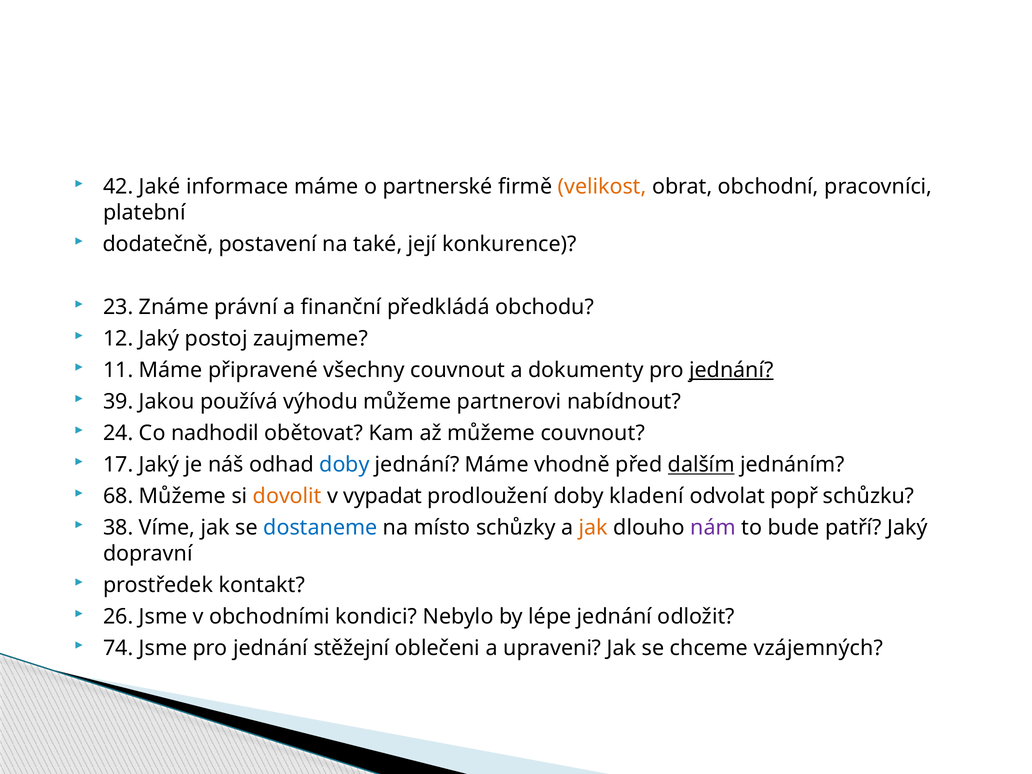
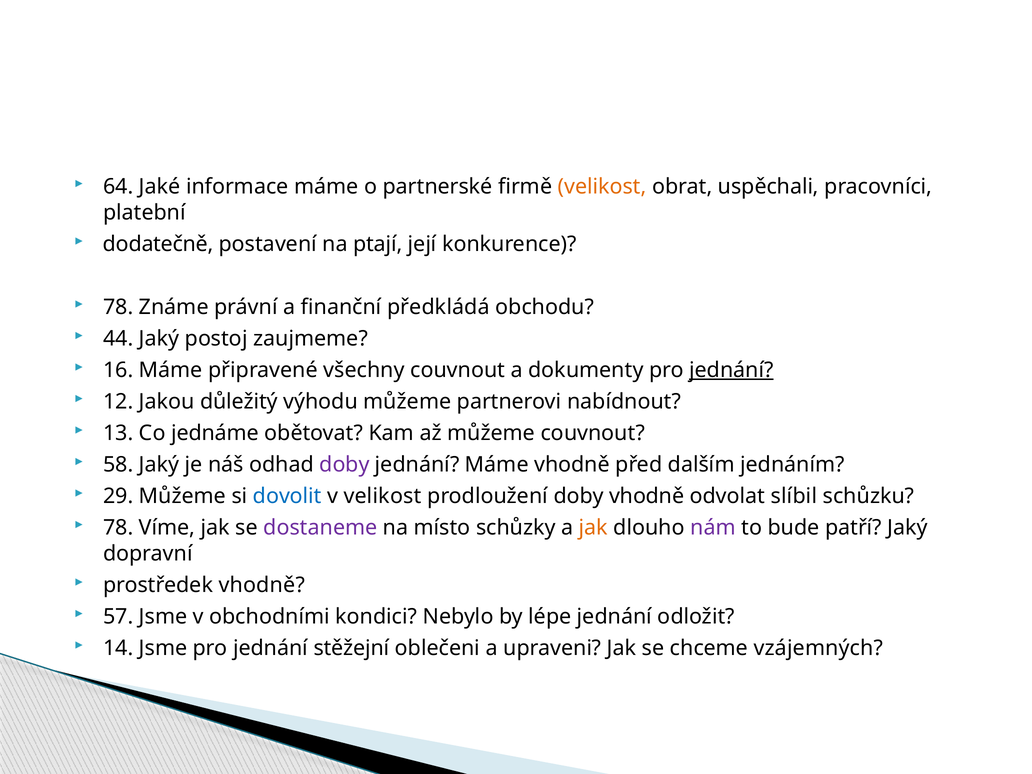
42: 42 -> 64 (118, 187)
obchodní: obchodní -> uspěchali (768, 187)
také: také -> ptají (378, 244)
23: 23 -> 78 (118, 307)
12: 12 -> 44 (118, 339)
11: 11 -> 16 (118, 370)
39: 39 -> 12 (118, 402)
používá: používá -> důležitý (239, 402)
24: 24 -> 13 (118, 433)
nadhodil: nadhodil -> jednáme (215, 433)
17: 17 -> 58 (118, 465)
doby colour: blue -> purple (345, 465)
dalším underline: present -> none (701, 465)
68: 68 -> 29 (118, 496)
dovolit colour: orange -> blue (287, 496)
v vypadat: vypadat -> velikost (383, 496)
doby kladení: kladení -> vhodně (647, 496)
popř: popř -> slíbil (794, 496)
38: 38 -> 78 (118, 528)
dostaneme colour: blue -> purple (320, 528)
prostředek kontakt: kontakt -> vhodně (262, 585)
26: 26 -> 57 (118, 617)
74: 74 -> 14 (118, 648)
